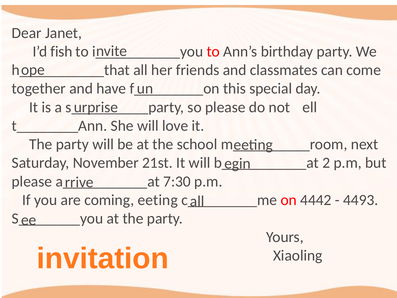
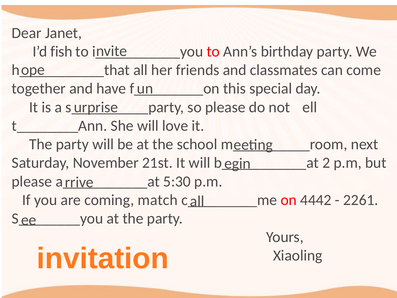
7:30: 7:30 -> 5:30 (177, 181)
coming eeting: eeting -> match (158, 200)
4493: 4493 -> 2261 (361, 200)
